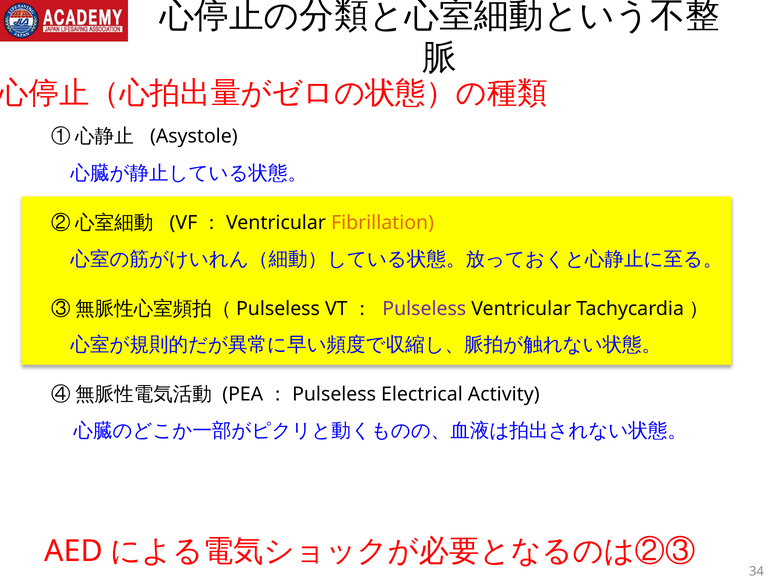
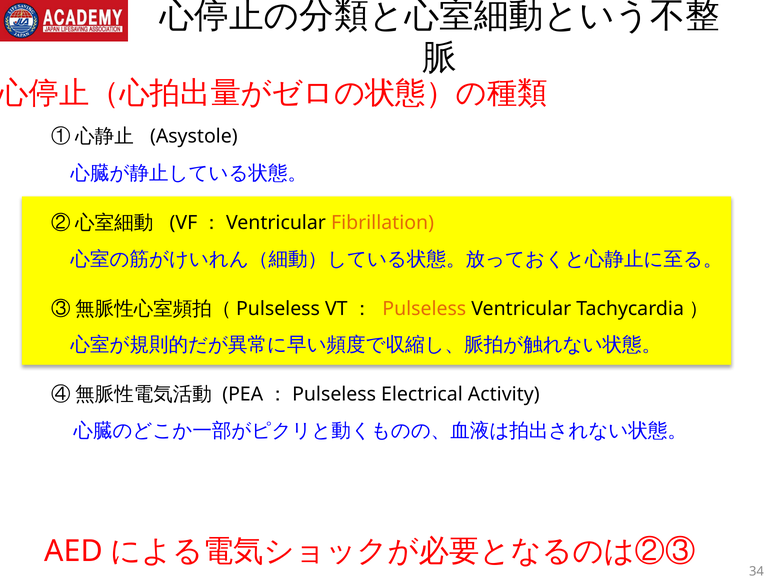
Pulseless colour: purple -> orange (424, 308)
